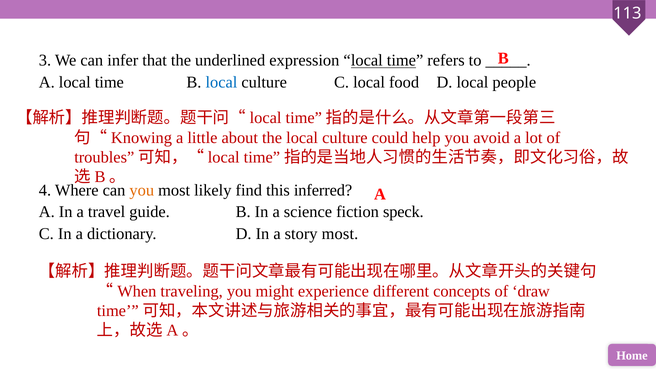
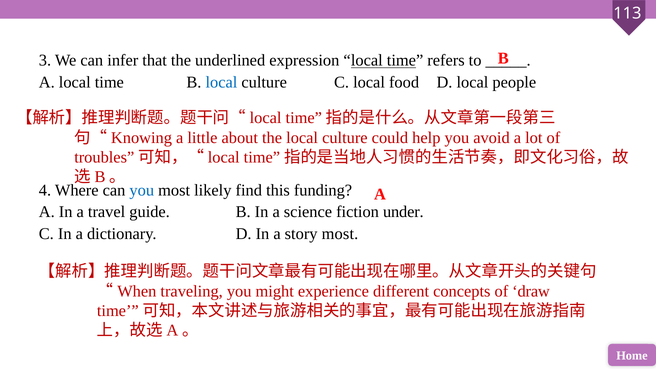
you colour: orange -> blue (142, 190)
inferred: inferred -> funding (323, 190)
speck: speck -> under (403, 212)
